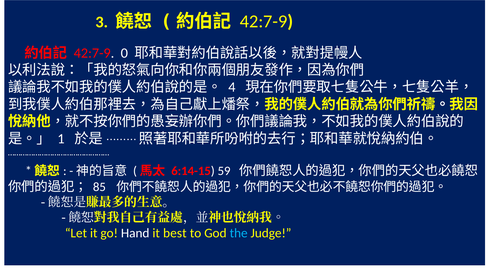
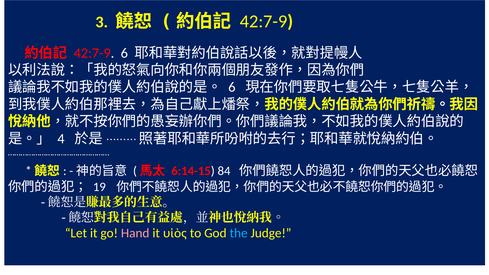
42:7-9 0: 0 -> 6 (124, 53)
4: 4 -> 6 (232, 87)
1: 1 -> 4 (61, 139)
59: 59 -> 84 (224, 171)
85: 85 -> 19 (99, 187)
Hand colour: white -> pink (135, 233)
best: best -> υἱὸς (175, 233)
